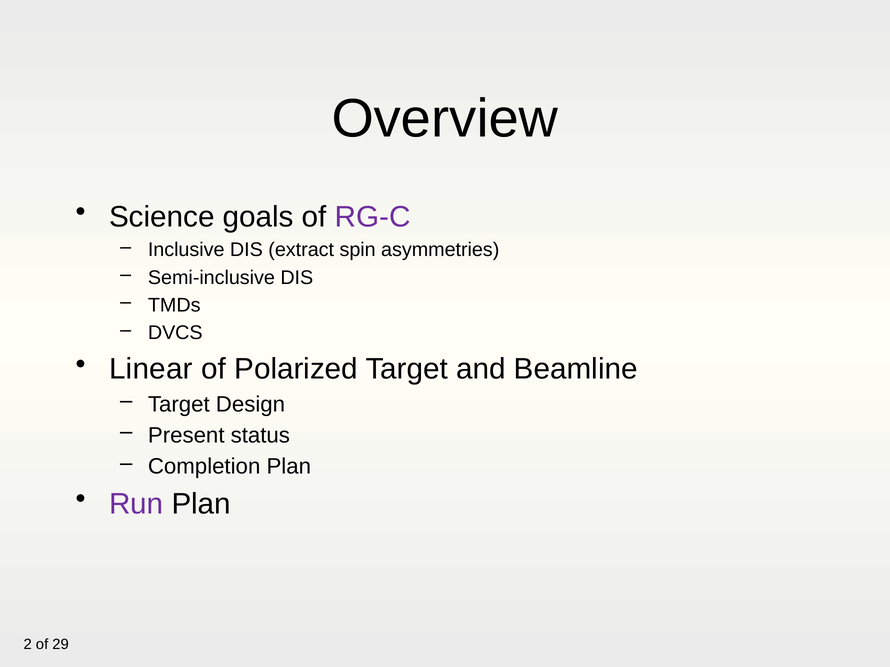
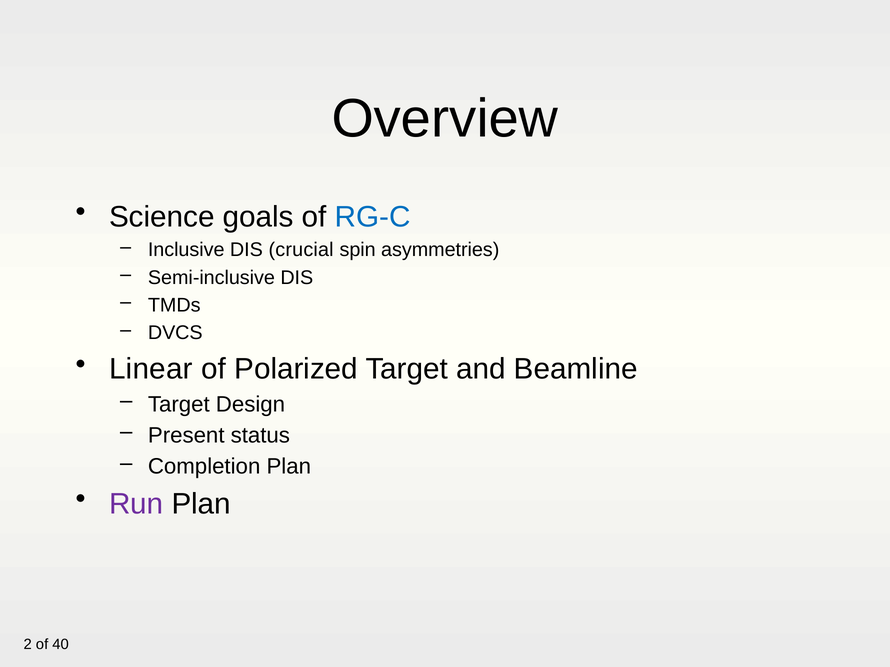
RG-C colour: purple -> blue (373, 217)
extract: extract -> crucial (301, 250)
29: 29 -> 40 (61, 645)
